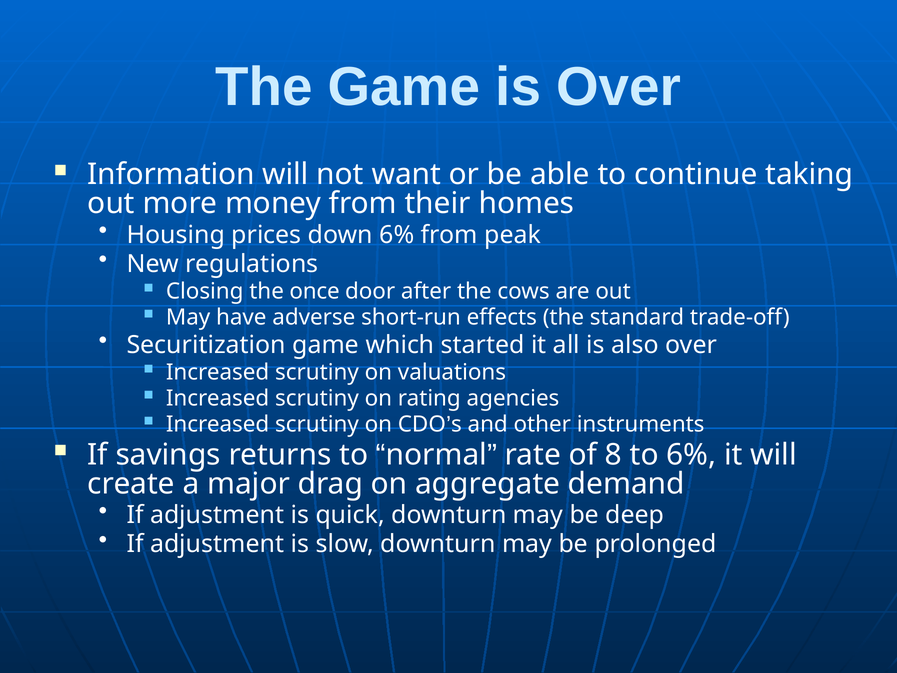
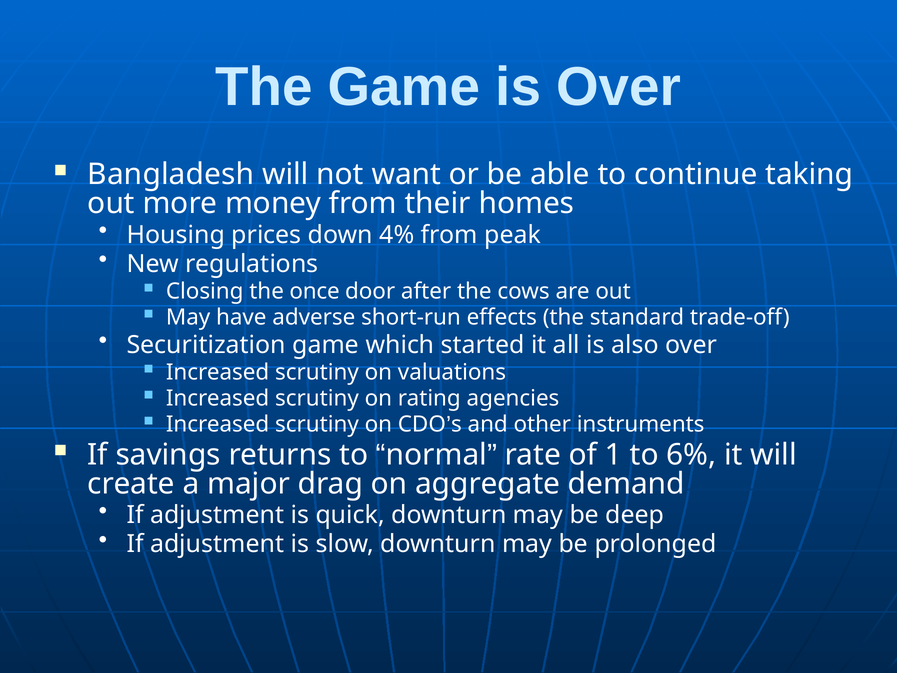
Information: Information -> Bangladesh (171, 175)
down 6%: 6% -> 4% (397, 235)
8: 8 -> 1 (613, 455)
